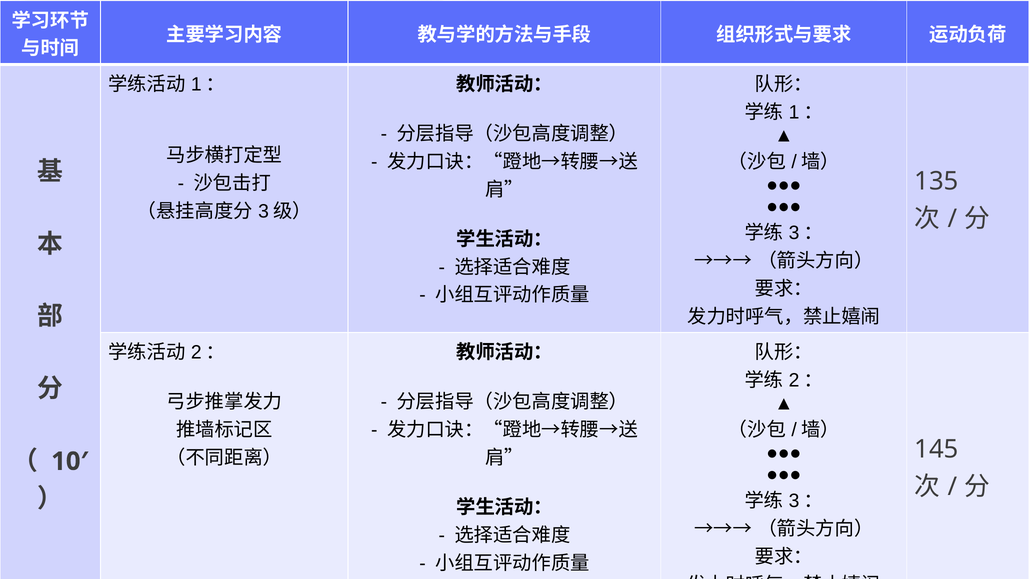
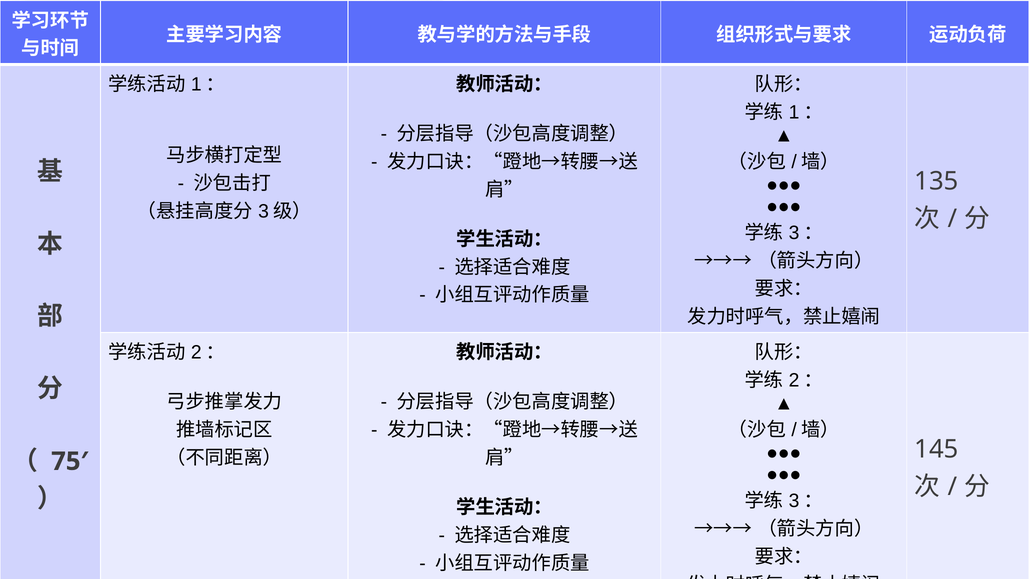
10′: 10′ -> 75′ (70, 461)
